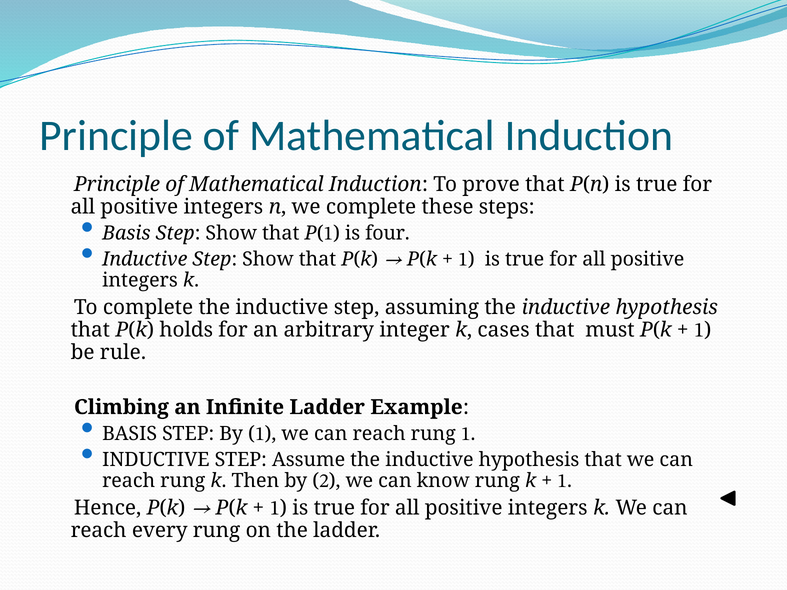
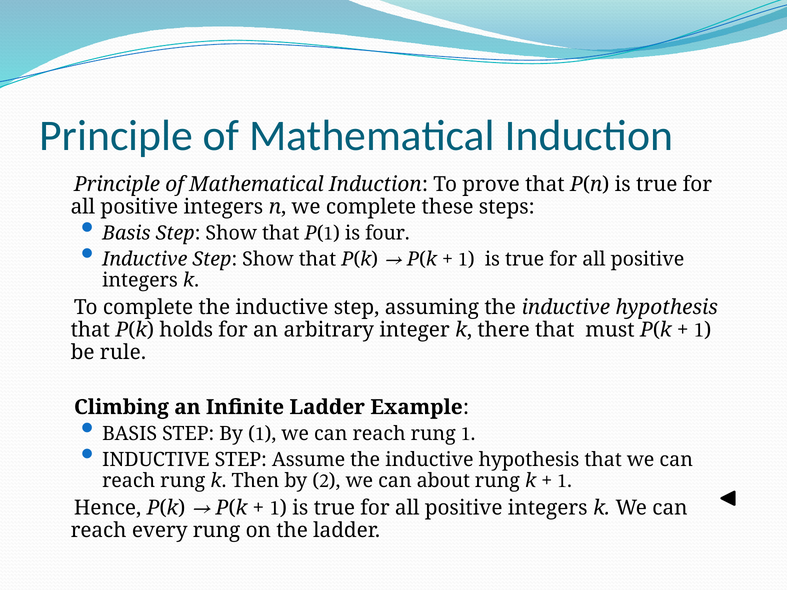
cases: cases -> there (504, 330)
know: know -> about (443, 481)
